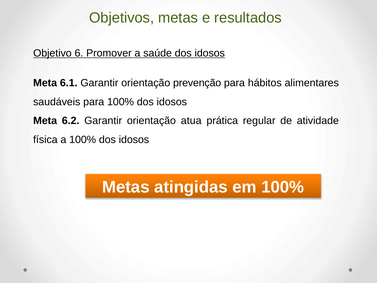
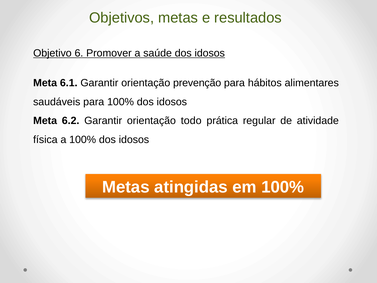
atua: atua -> todo (191, 121)
